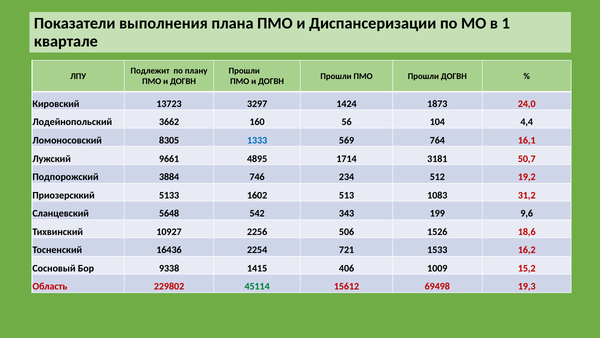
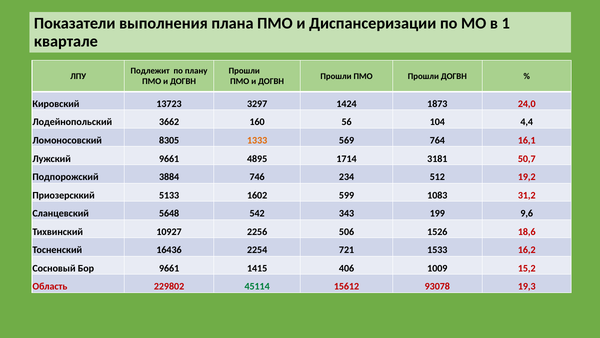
1333 colour: blue -> orange (257, 140)
513: 513 -> 599 (347, 195)
Бор 9338: 9338 -> 9661 (169, 268)
69498: 69498 -> 93078 (437, 286)
